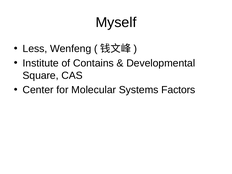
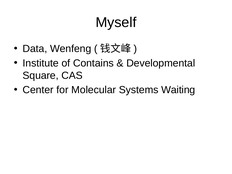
Less: Less -> Data (35, 49)
Factors: Factors -> Waiting (178, 90)
